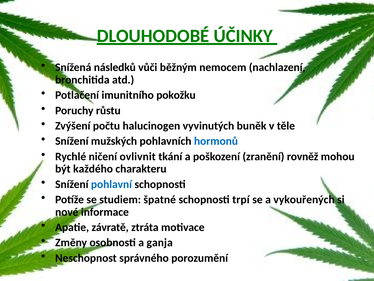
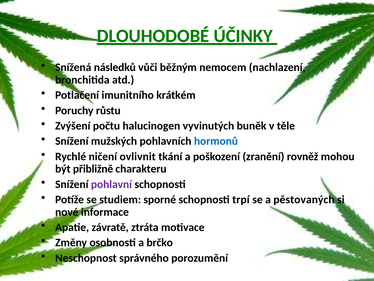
pokožku: pokožku -> krátkém (176, 95)
každého: každého -> přibližně (93, 169)
pohlavní colour: blue -> purple (111, 184)
špatné: špatné -> sporné (160, 199)
vykouřených: vykouřených -> pěstovaných (304, 199)
ganja: ganja -> brčko (160, 242)
